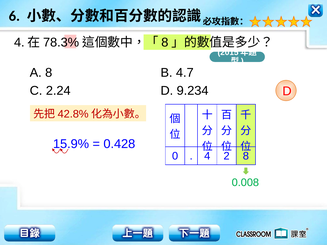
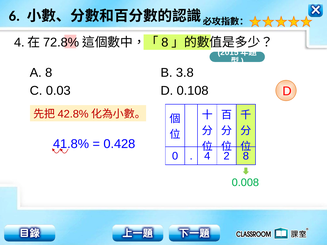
78.3%: 78.3% -> 72.8% (61, 43)
4.7: 4.7 -> 3.8 (185, 73)
2.24: 2.24 -> 0.03 (58, 91)
9.234: 9.234 -> 0.108 (193, 91)
15.9%: 15.9% -> 41.8% (71, 144)
